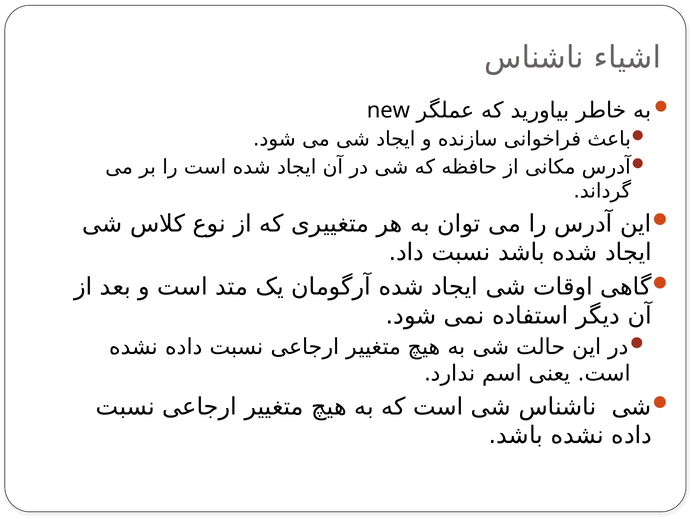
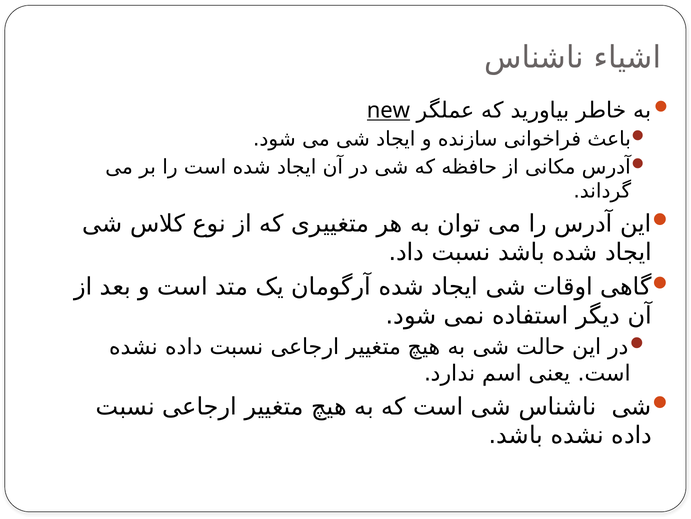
new underline: none -> present (388, 110)
